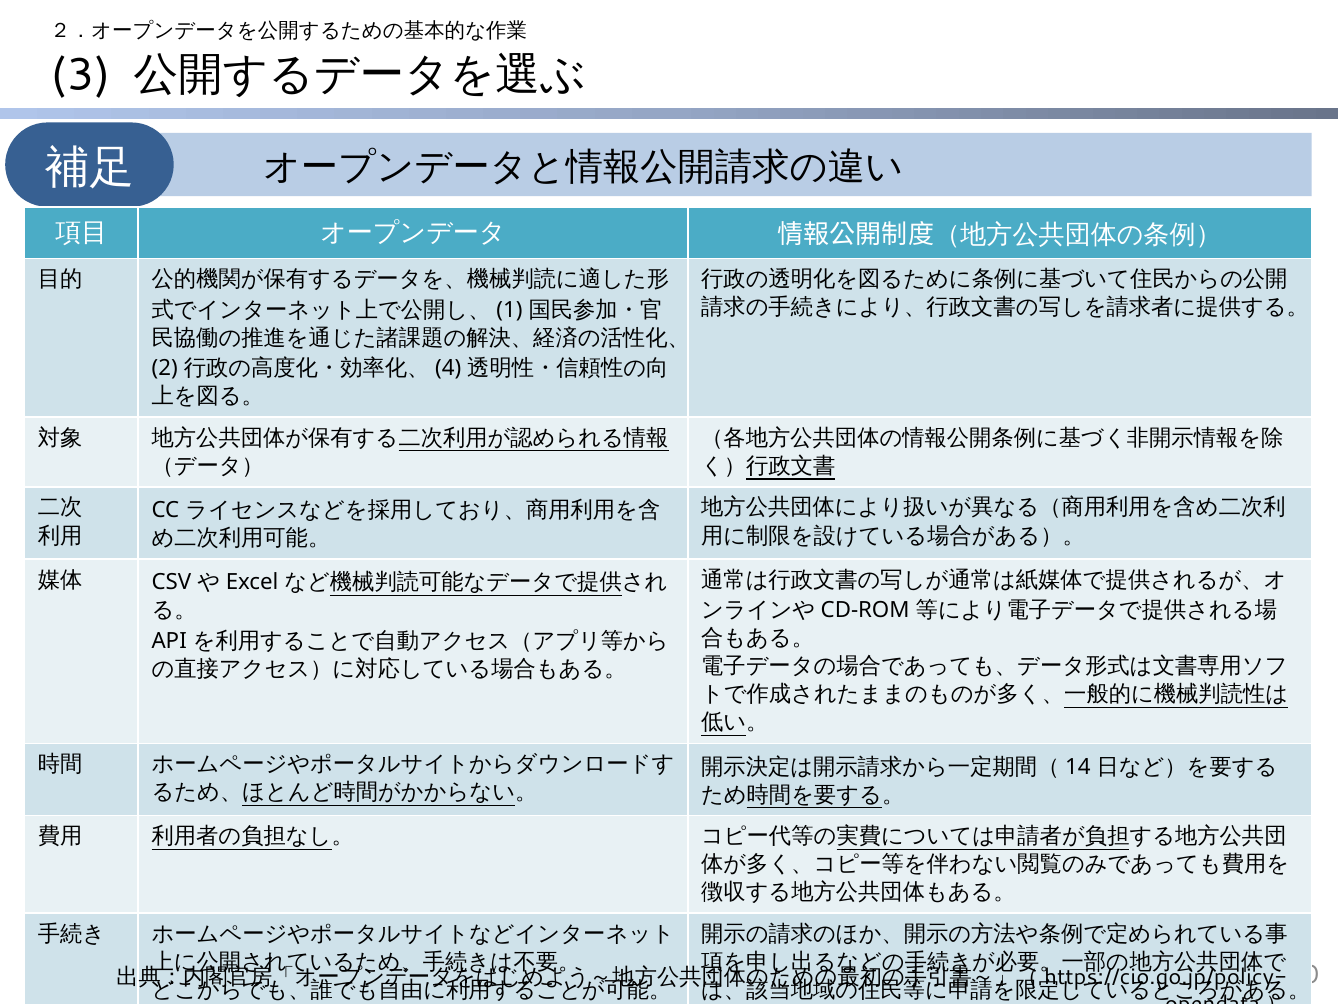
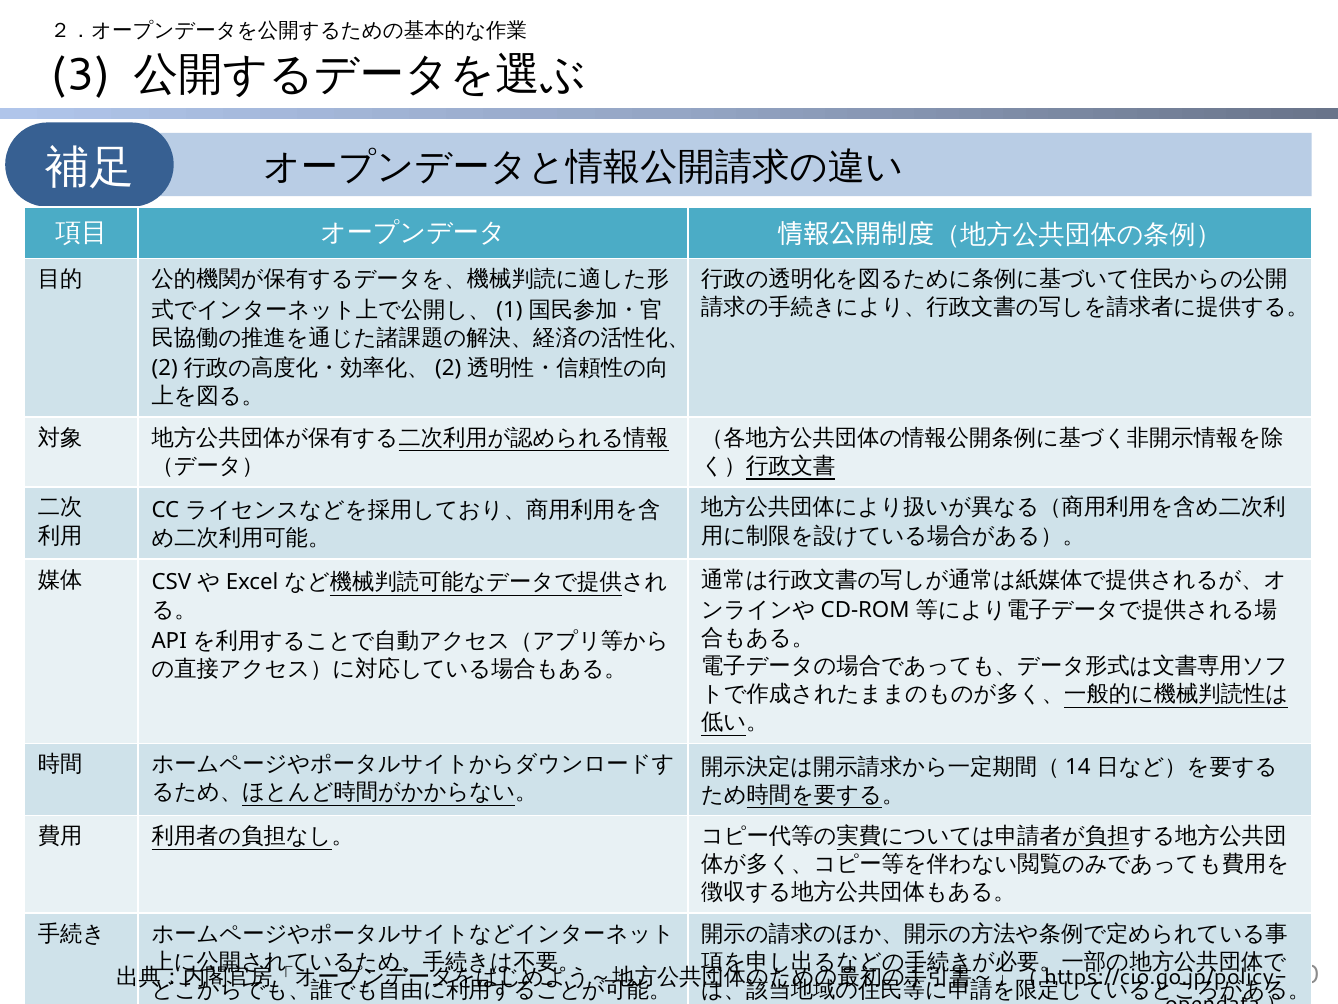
4: 4 -> 2 (448, 368)
